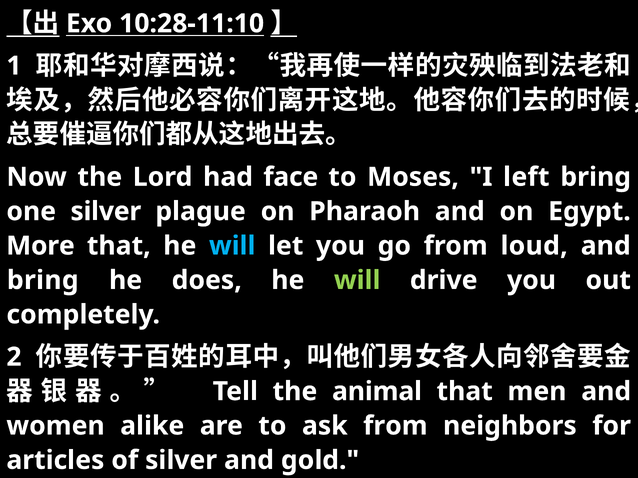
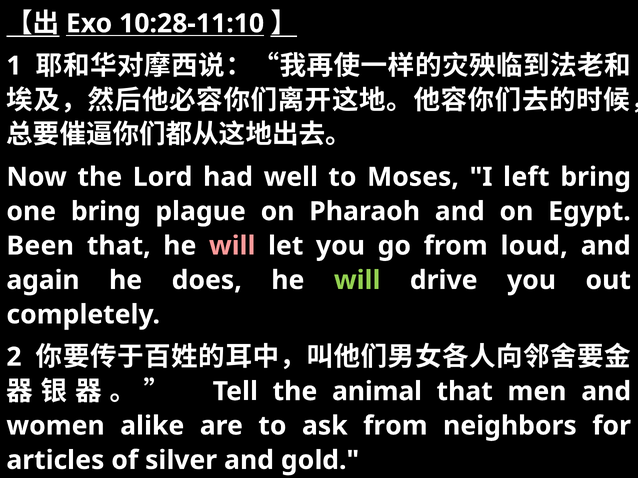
face: face -> well (291, 177)
one silver: silver -> bring (106, 212)
More: More -> Been (40, 246)
will colour: light blue -> pink (232, 246)
bring: bring -> again (43, 281)
